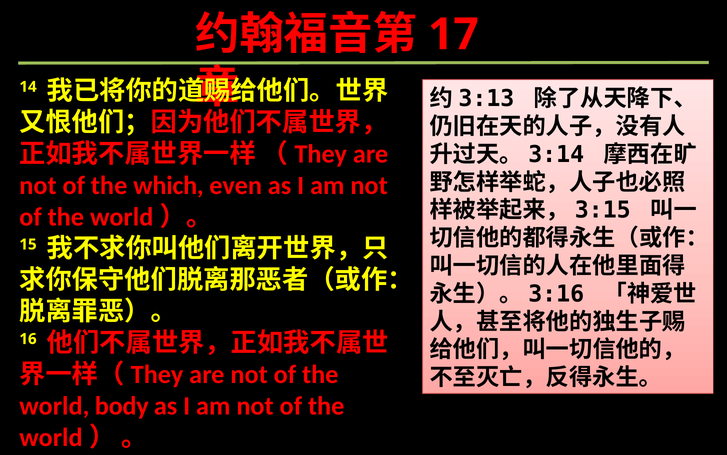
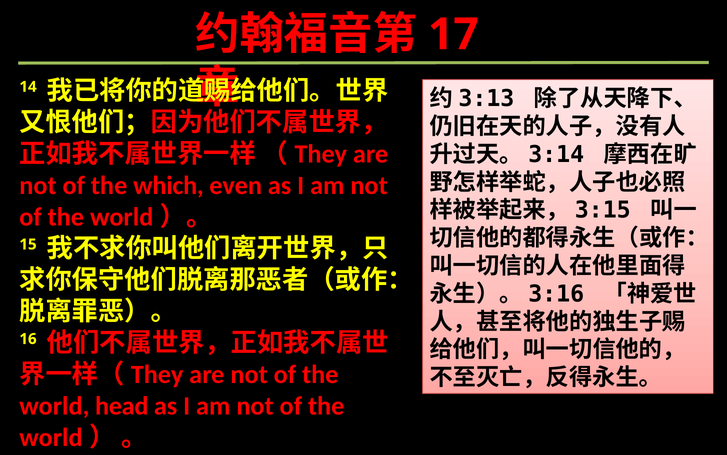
body: body -> head (122, 406)
